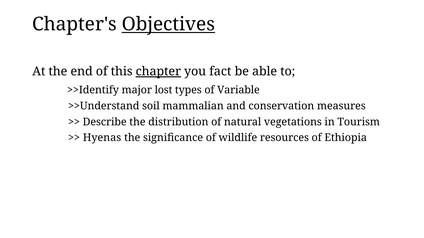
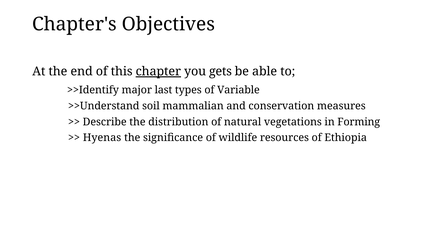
Objectives underline: present -> none (168, 24)
fact: fact -> gets (220, 72)
lost: lost -> last (163, 90)
Tourism: Tourism -> Forming (359, 122)
